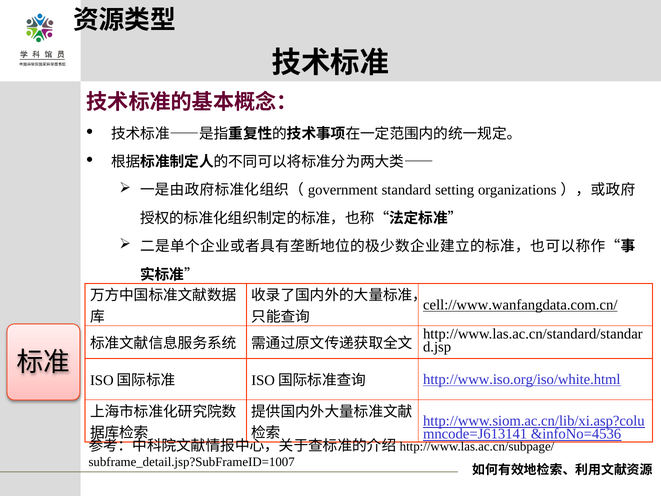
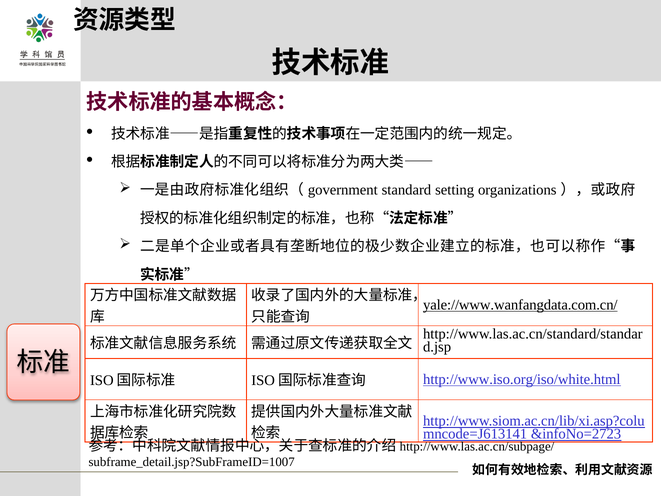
cell://www.wanfangdata.com.cn/: cell://www.wanfangdata.com.cn/ -> yale://www.wanfangdata.com.cn/ (520, 305)
&infoNo=4536: &infoNo=4536 -> &infoNo=2723 (576, 434)
